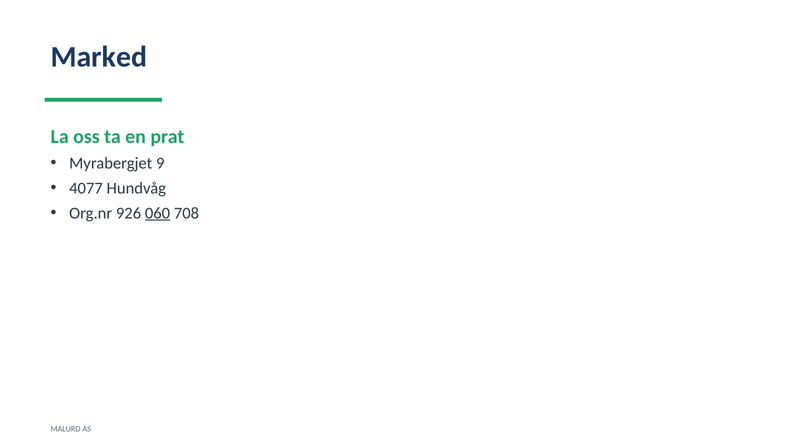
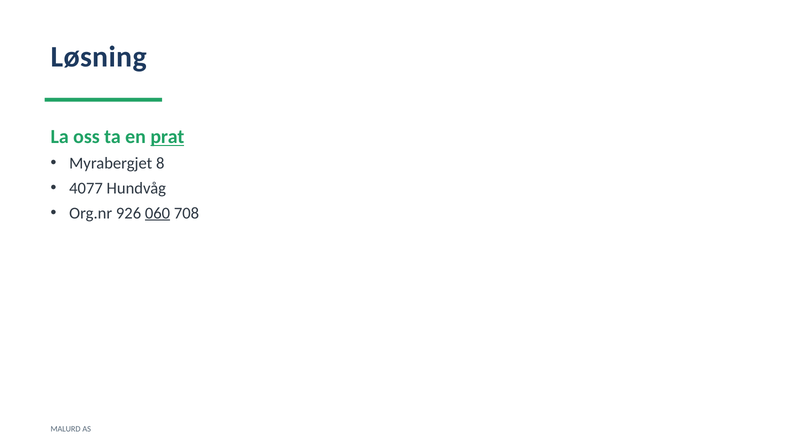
Marked: Marked -> Løsning (99, 57)
prat underline: none -> present (167, 137)
9: 9 -> 8 (160, 163)
